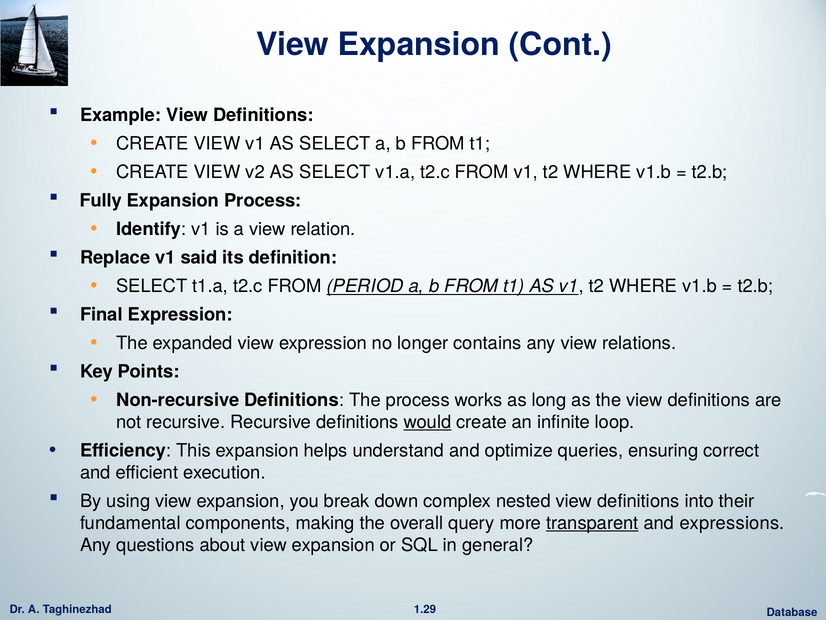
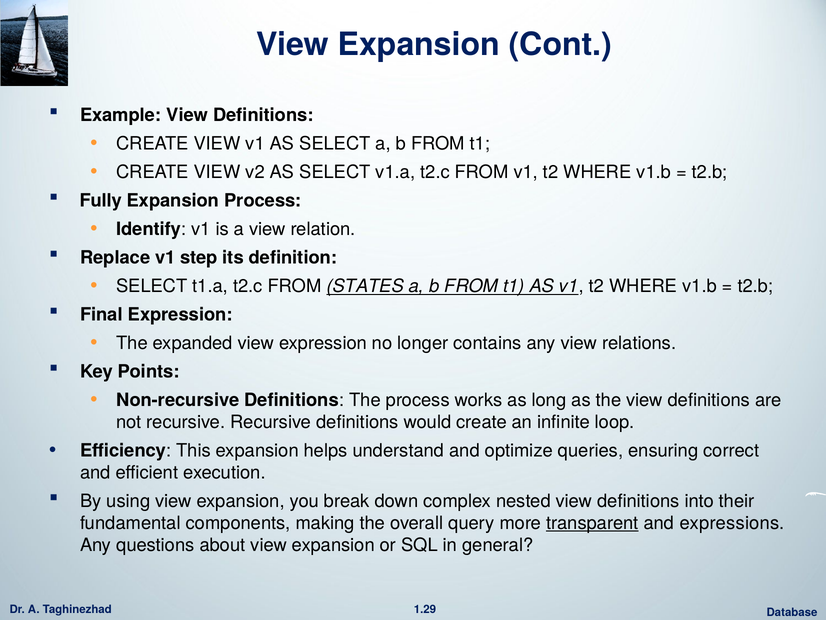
said: said -> step (199, 257)
PERIOD: PERIOD -> STATES (365, 286)
would underline: present -> none (428, 422)
